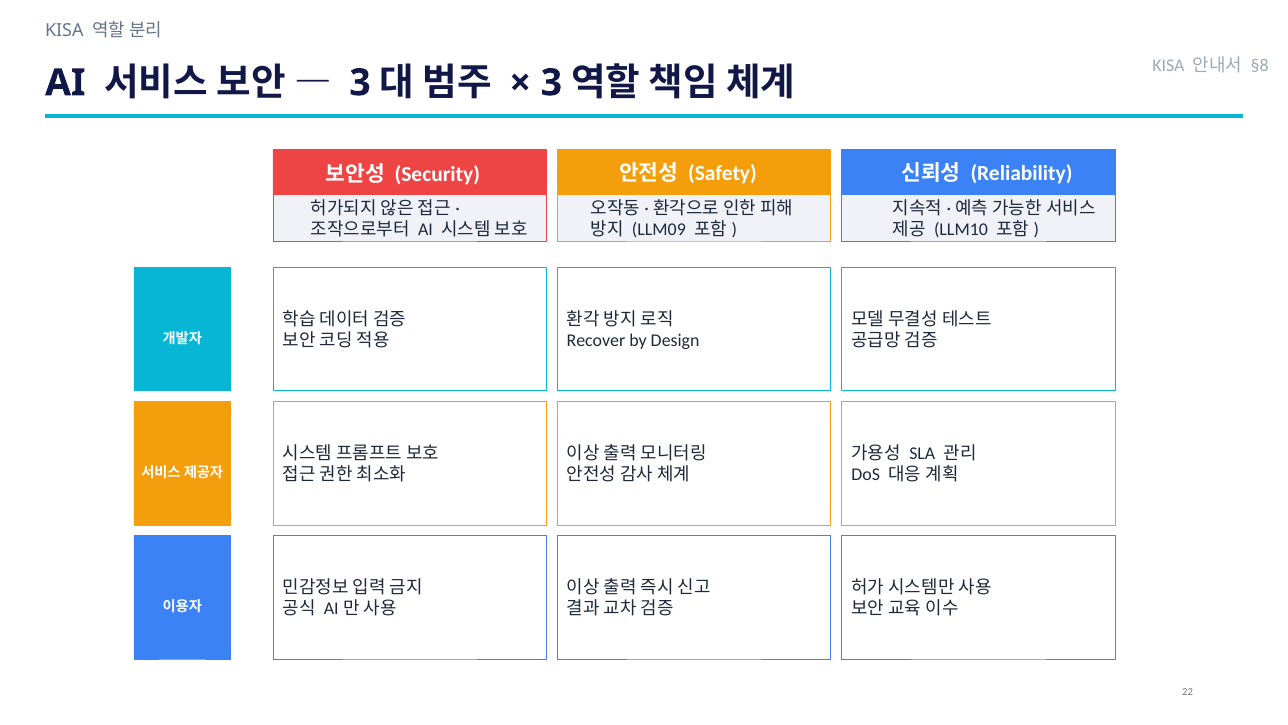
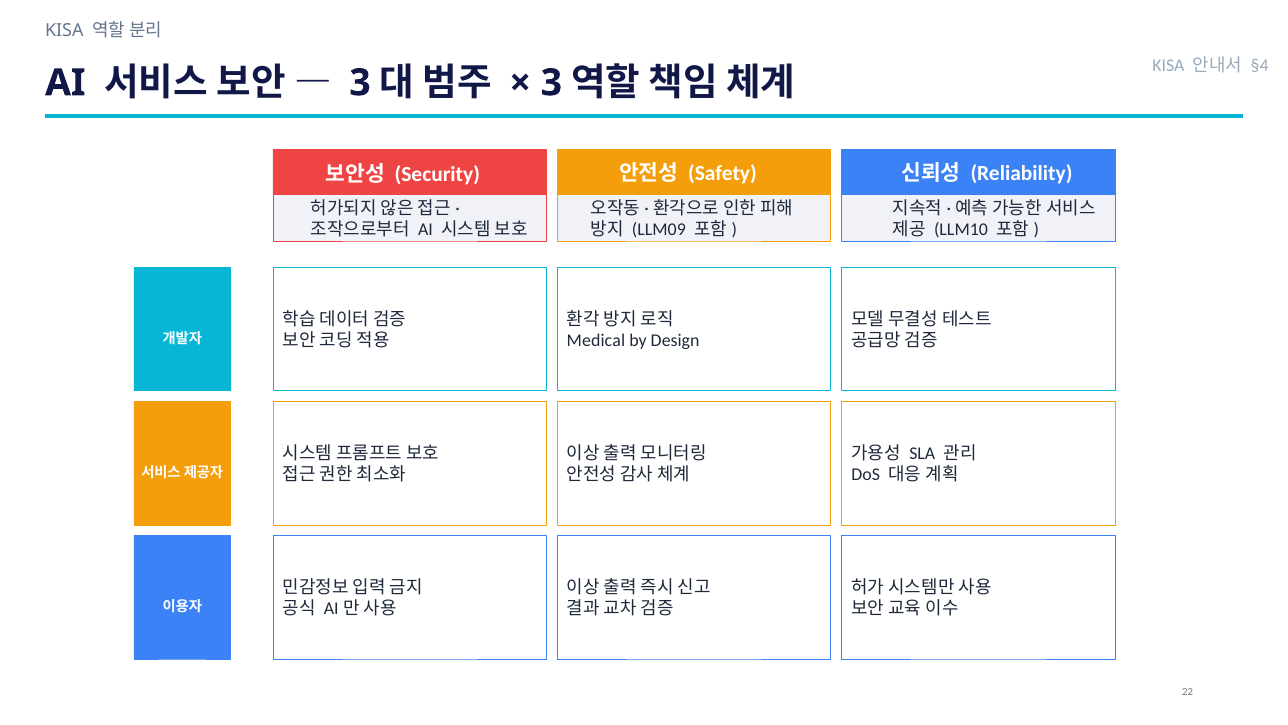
§8: §8 -> §4 (1260, 65)
Recover: Recover -> Medical (596, 341)
